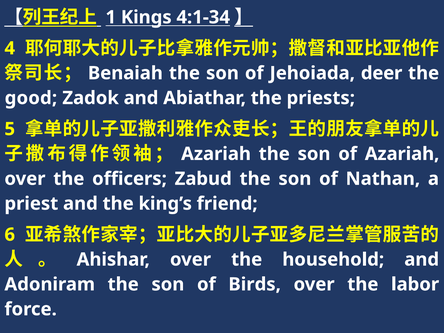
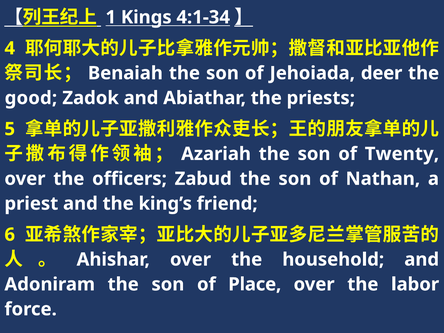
of Azariah: Azariah -> Twenty (402, 154)
Birds: Birds -> Place (255, 284)
